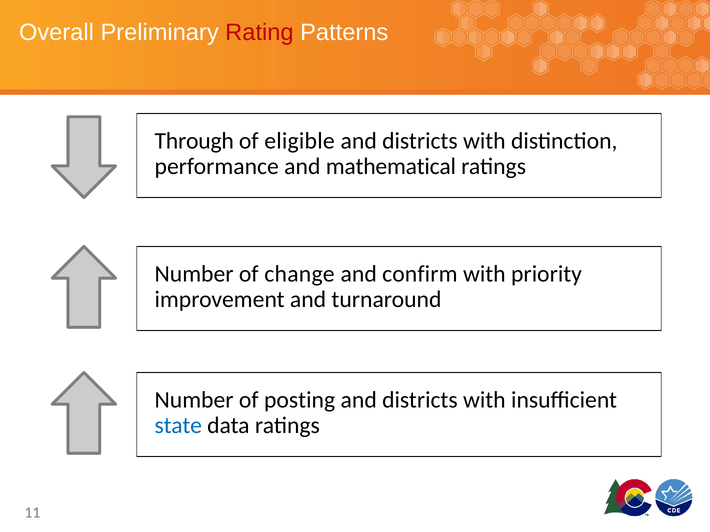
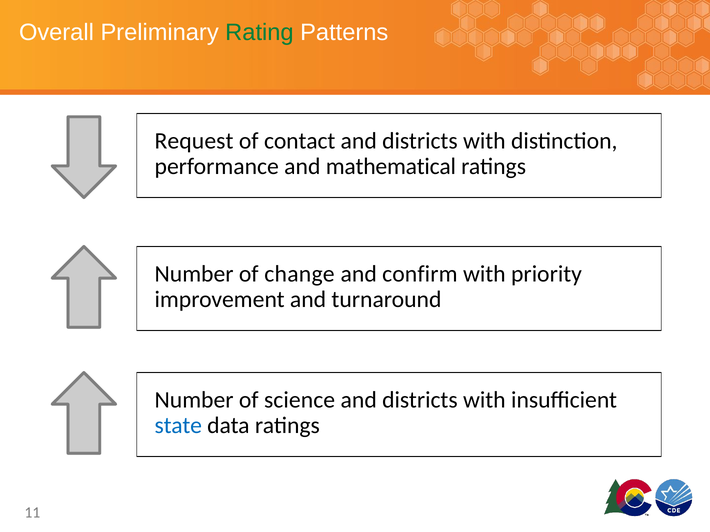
Rating colour: red -> green (259, 32)
Through: Through -> Request (194, 141)
eligible: eligible -> contact (300, 141)
posting: posting -> science (300, 400)
